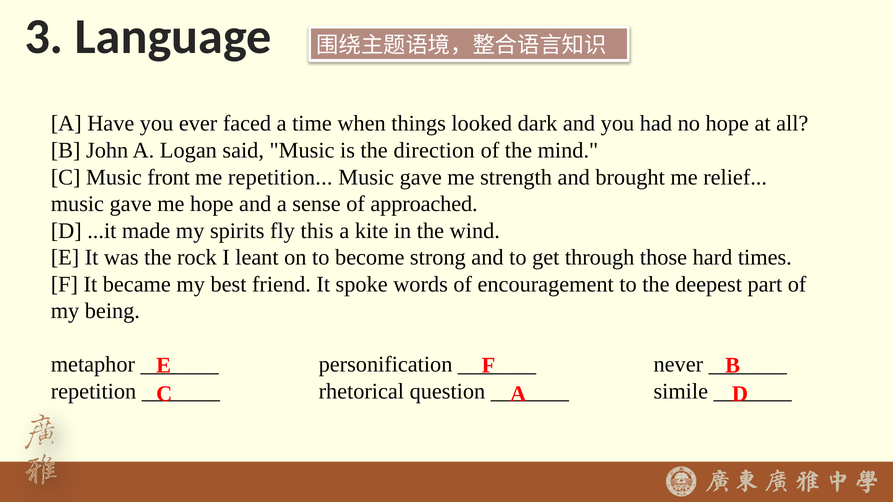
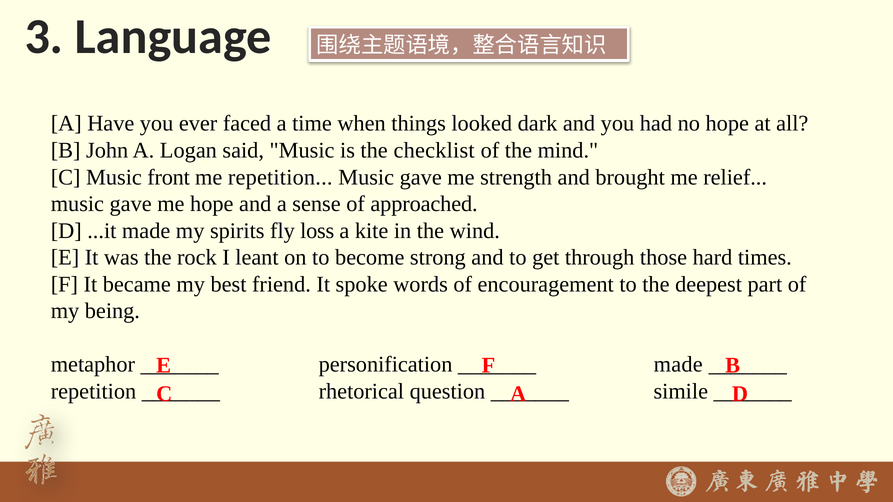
direction: direction -> checklist (434, 150)
this: this -> loss (317, 231)
never: never -> made (678, 365)
